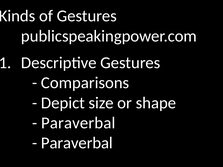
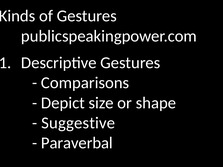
Paraverbal: Paraverbal -> Suggestive (78, 123)
